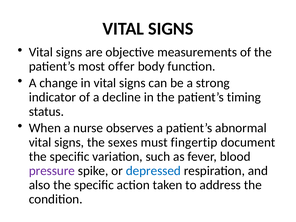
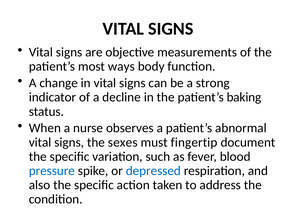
offer: offer -> ways (121, 66)
timing: timing -> baking (244, 97)
pressure colour: purple -> blue (52, 171)
